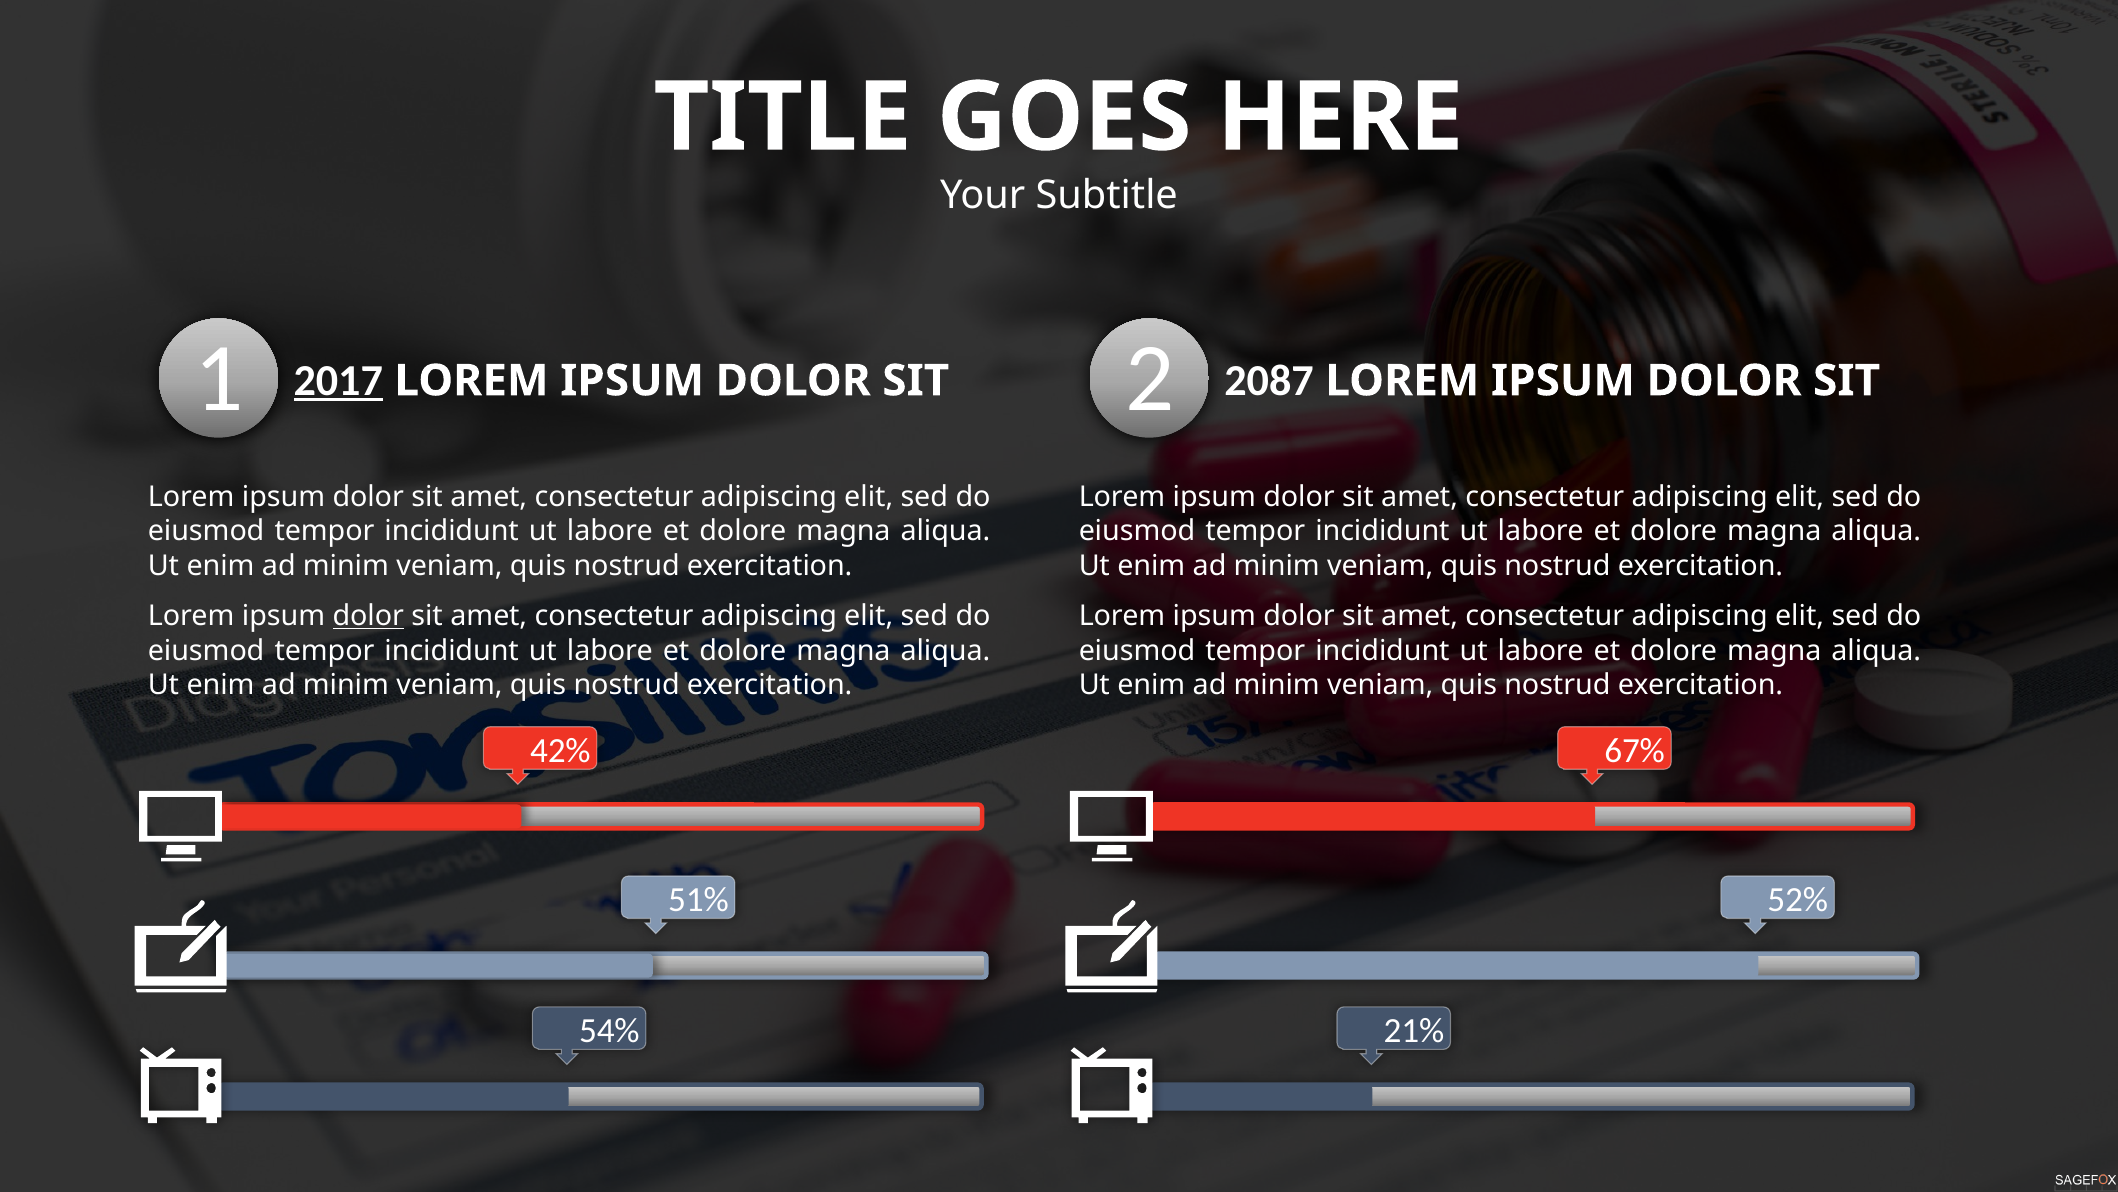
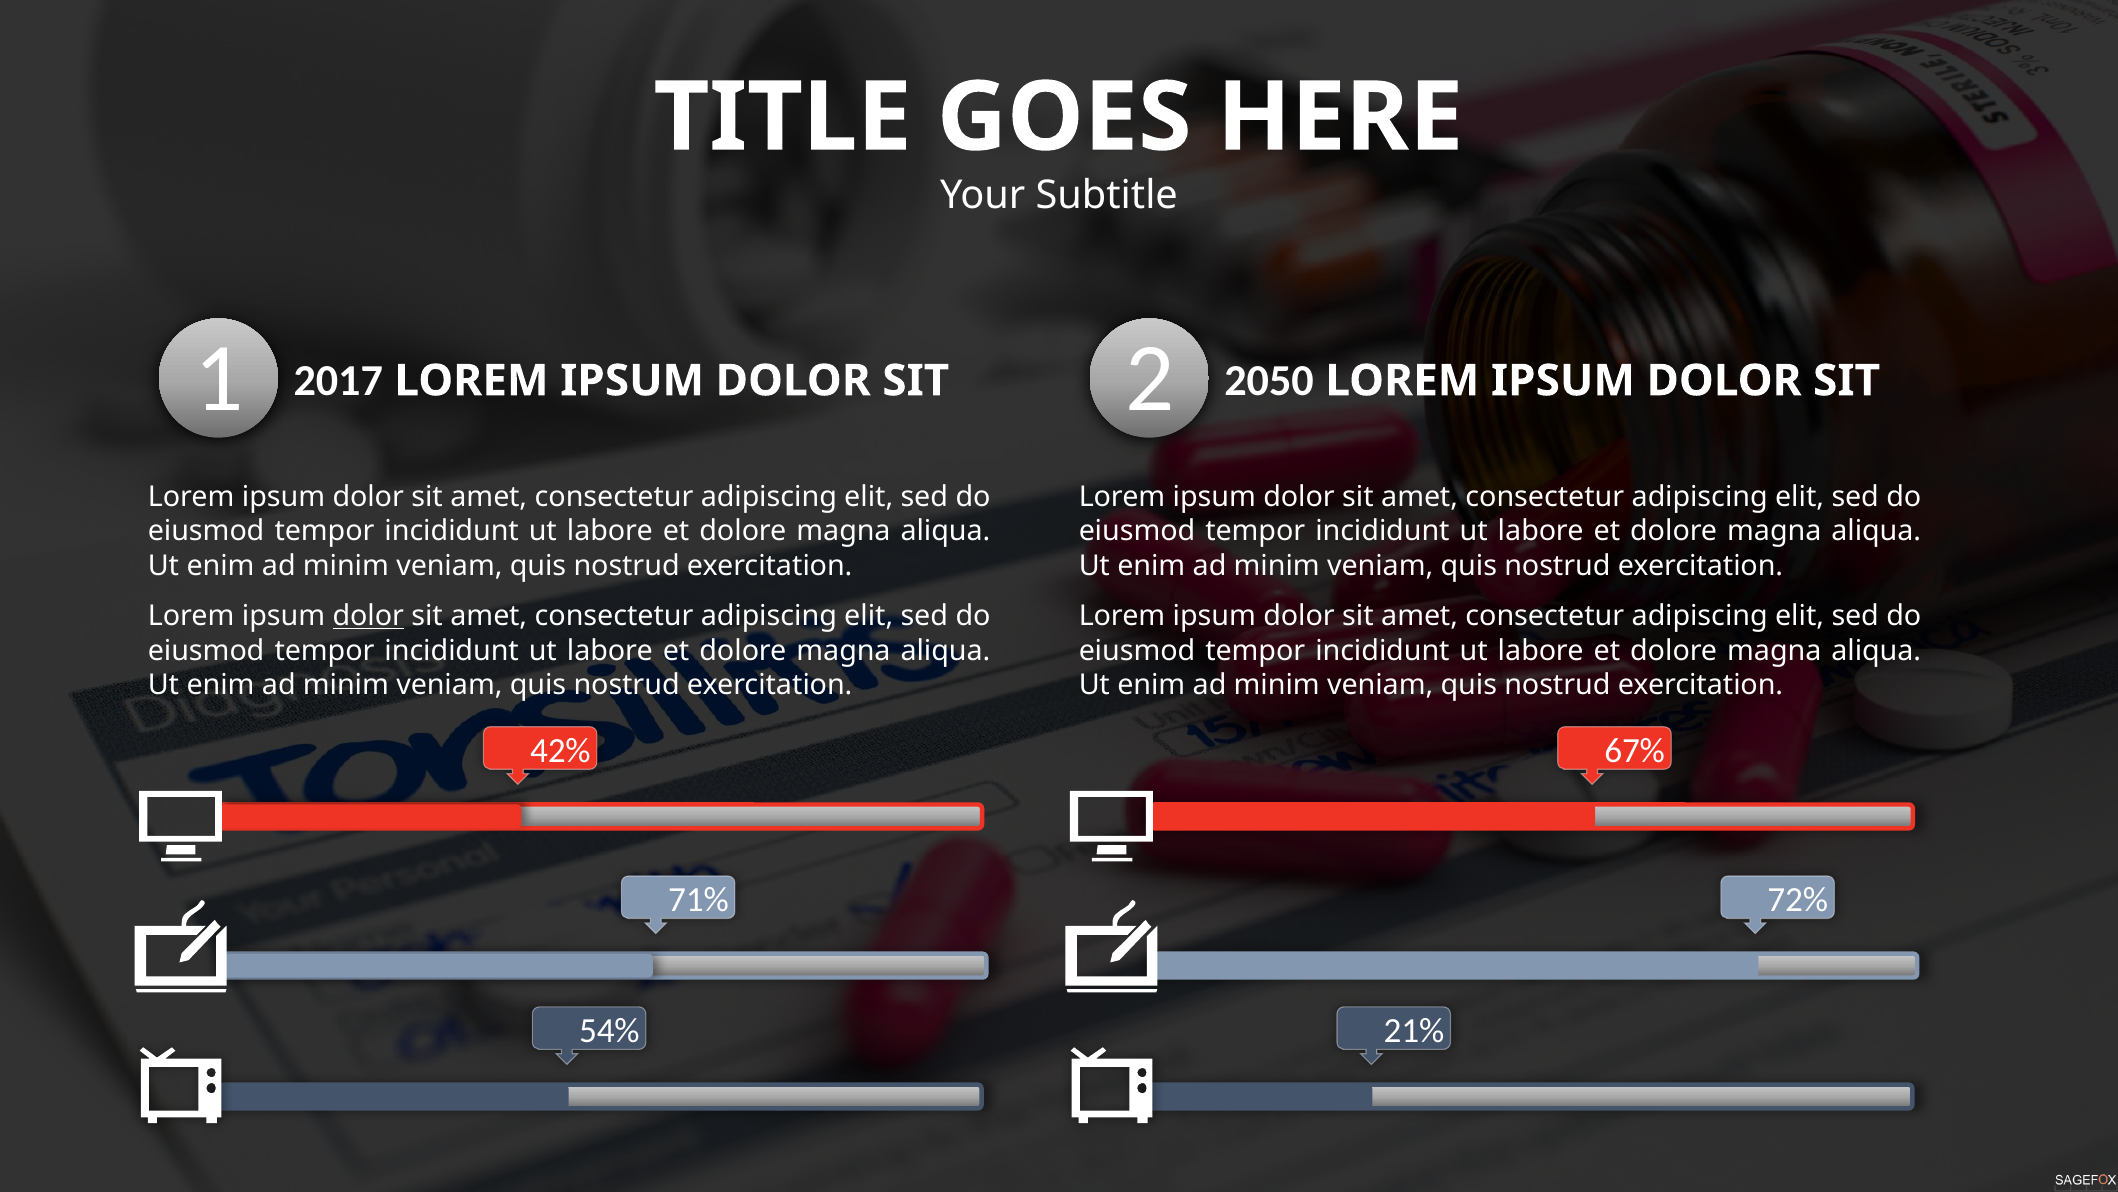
2017 underline: present -> none (338, 381)
2087: 2087 -> 2050 (1269, 381)
51%: 51% -> 71% (698, 899)
52%: 52% -> 72% (1798, 899)
